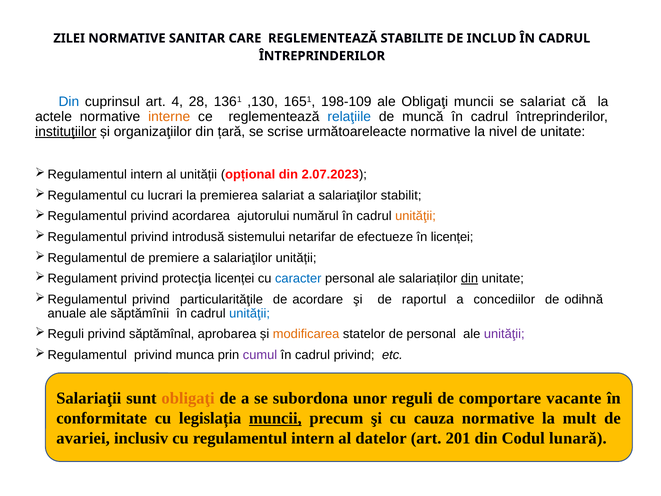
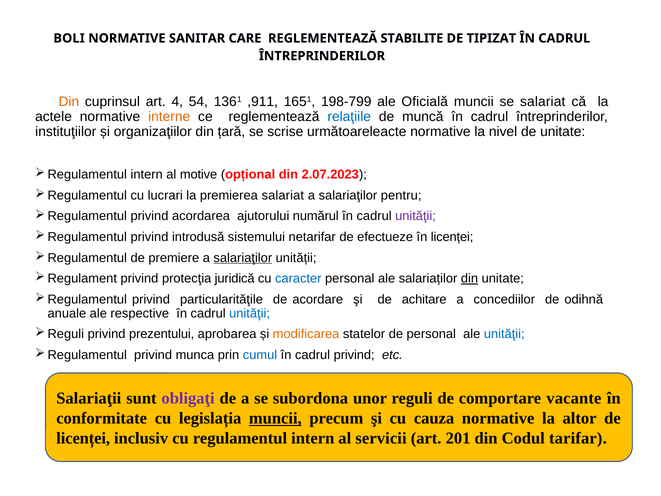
ZILEI: ZILEI -> BOLI (69, 38)
INCLUD: INCLUD -> TIPIZAT (491, 38)
Din colour: blue -> orange (69, 102)
28: 28 -> 54 (198, 102)
,130: ,130 -> ,911 (263, 102)
198-109: 198-109 -> 198-799 (346, 102)
ale Obligaţi: Obligaţi -> Oficială (425, 102)
instituţiilor underline: present -> none (66, 131)
al unității: unității -> motive (199, 174)
stabilit: stabilit -> pentru (401, 195)
unităţii colour: orange -> purple (416, 216)
salariaţilor underline: none -> present (243, 258)
protecţia licenței: licenței -> juridică (235, 278)
raportul: raportul -> achitare (424, 299)
săptămînii: săptămînii -> respective (140, 313)
săptămînal: săptămînal -> prezentului (162, 334)
unităţii colour: purple -> blue (504, 334)
cumul colour: purple -> blue (260, 355)
obligaţi colour: orange -> purple (188, 398)
mult: mult -> altor (580, 418)
avariei: avariei -> licenței (83, 438)
datelor: datelor -> servicii (381, 438)
lunară: lunară -> tarifar (578, 438)
